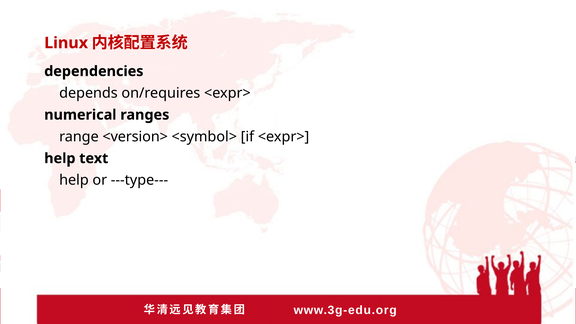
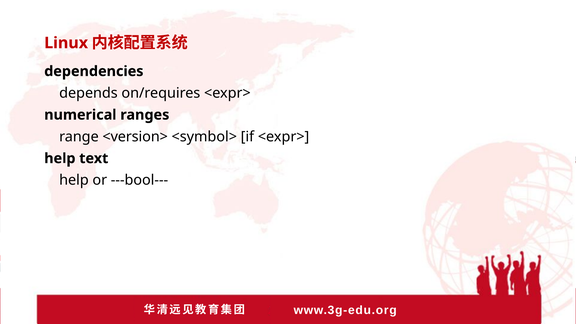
---type---: ---type--- -> ---bool--- (139, 180)
